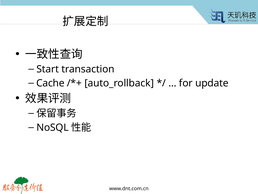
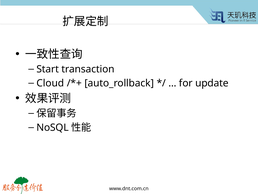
Cache: Cache -> Cloud (50, 83)
